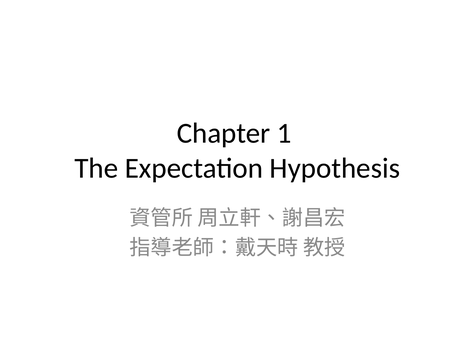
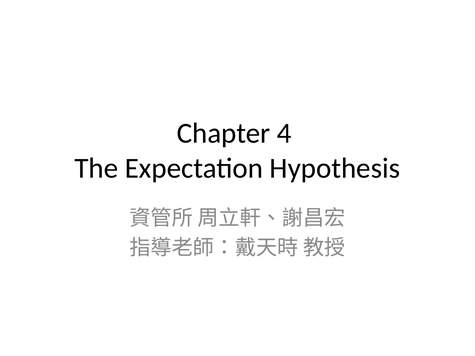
1: 1 -> 4 (284, 133)
